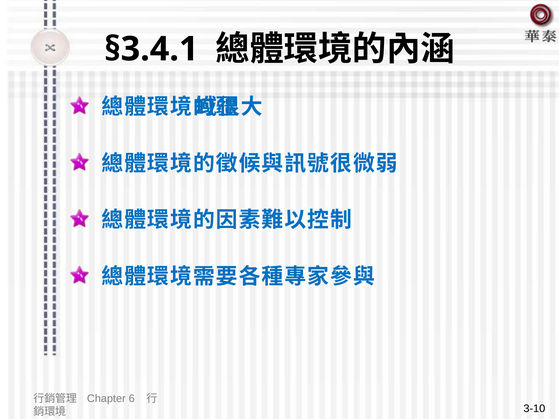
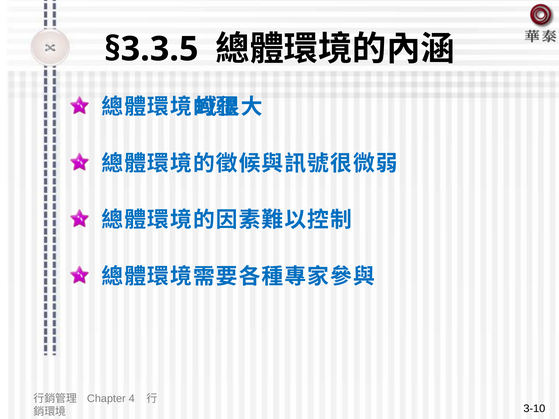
§3.4.1: §3.4.1 -> §3.3.5 (151, 49)
6: 6 -> 4 (132, 399)
